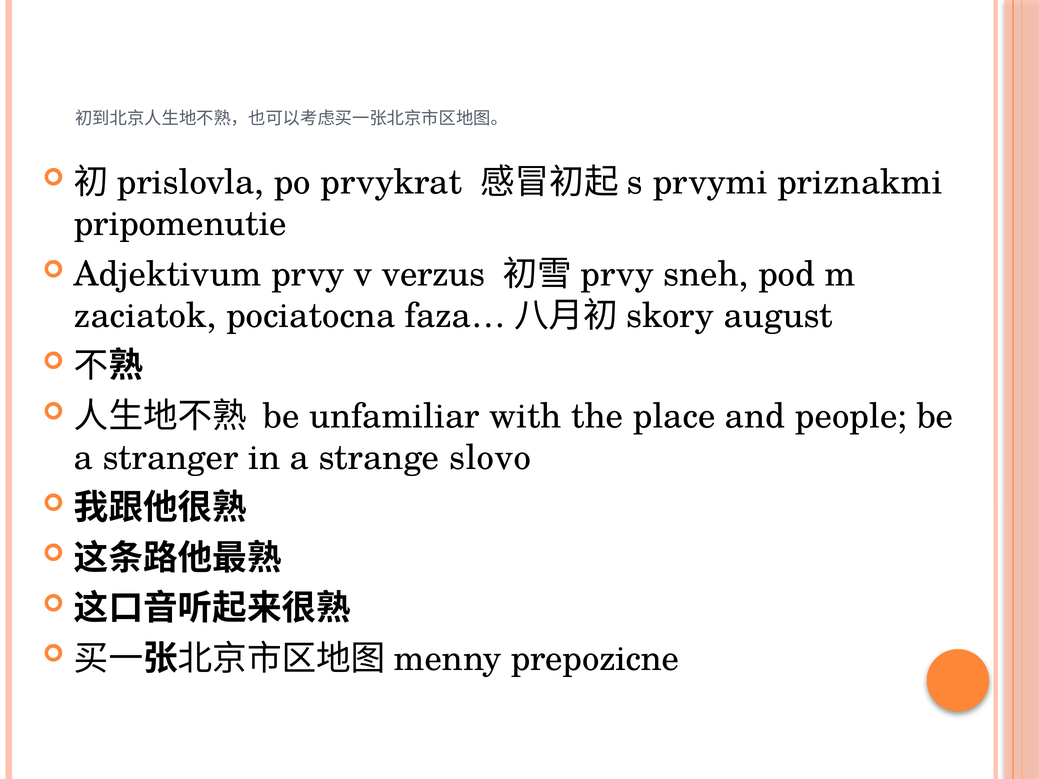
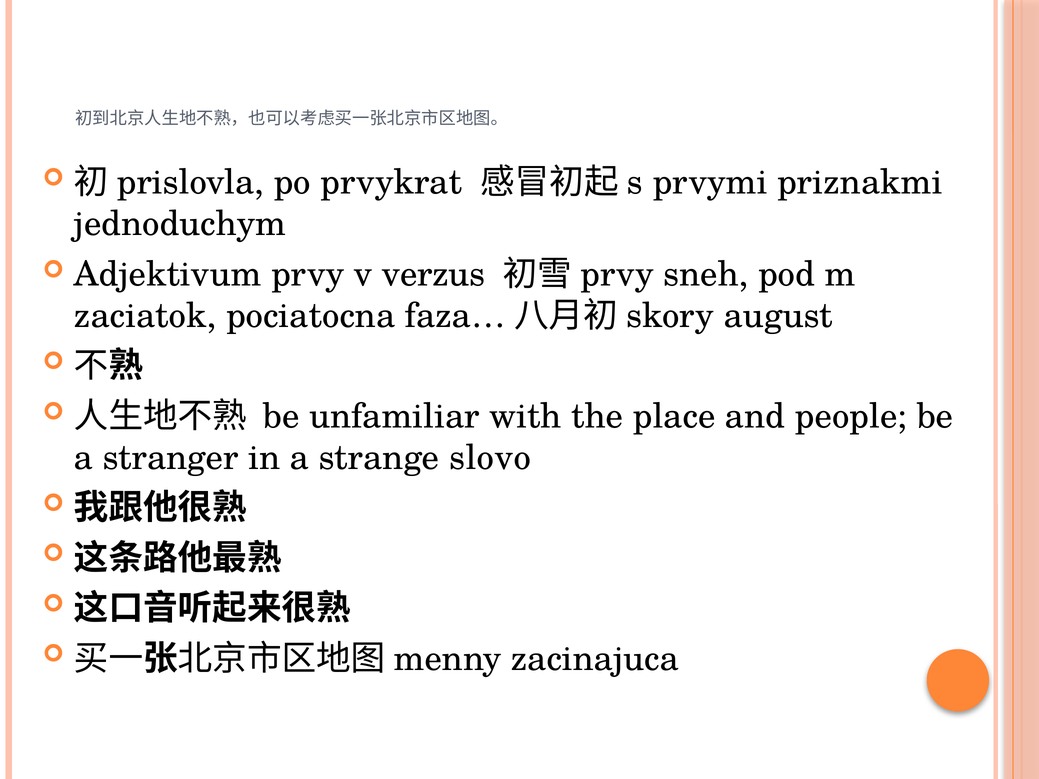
pripomenutie: pripomenutie -> jednoduchym (180, 224)
prepozicne: prepozicne -> zacinajuca (595, 659)
